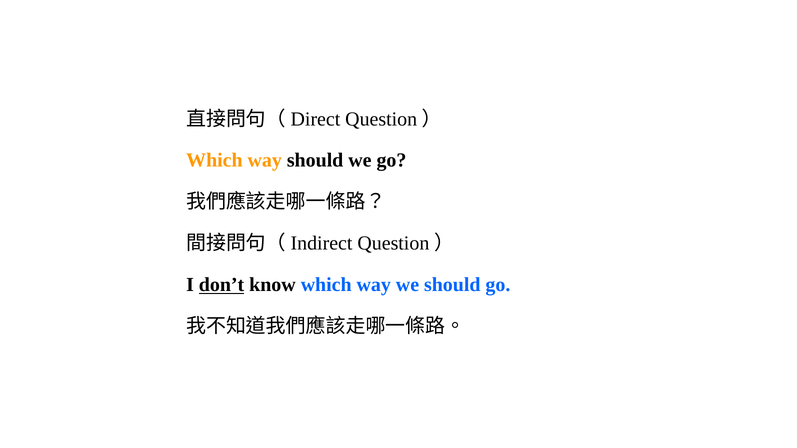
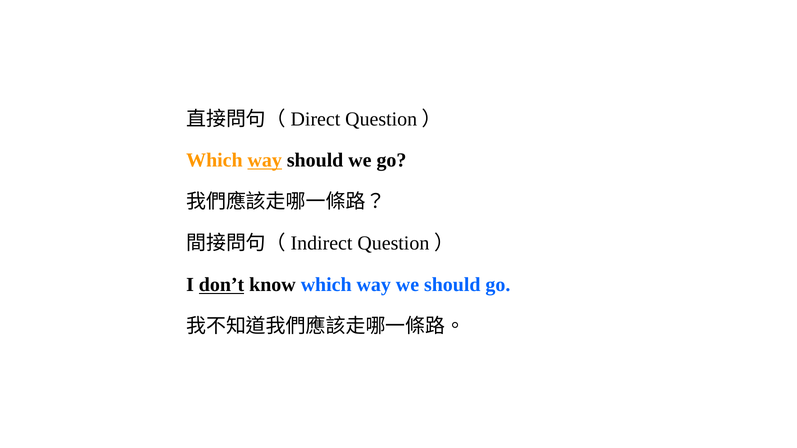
way underline: none -> present (265, 161)
